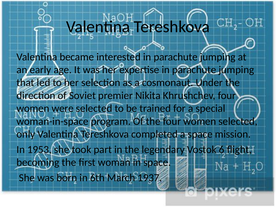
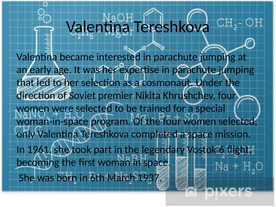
1953: 1953 -> 1961 (39, 150)
